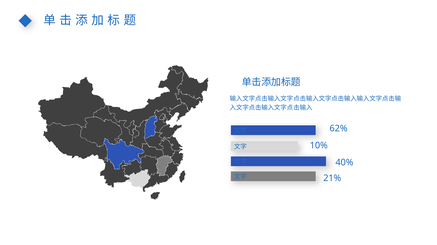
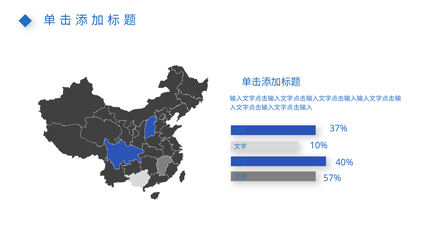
62%: 62% -> 37% (339, 128)
21%: 21% -> 57% (332, 178)
